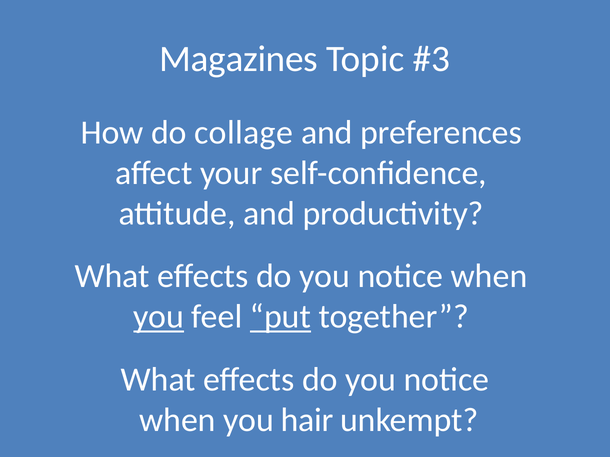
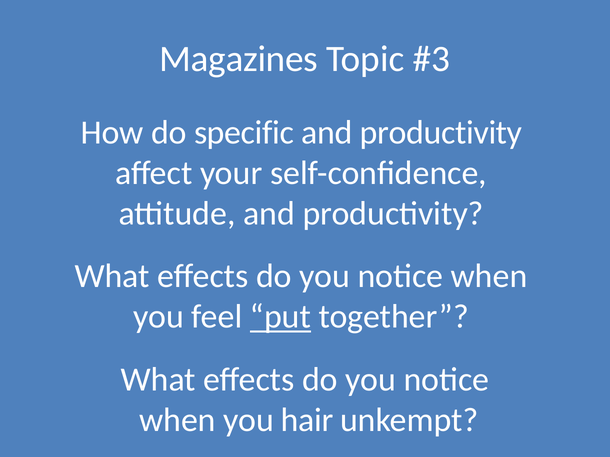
collage: collage -> specific (244, 133)
preferences: preferences -> productivity (441, 133)
you underline: present -> none (159, 317)
